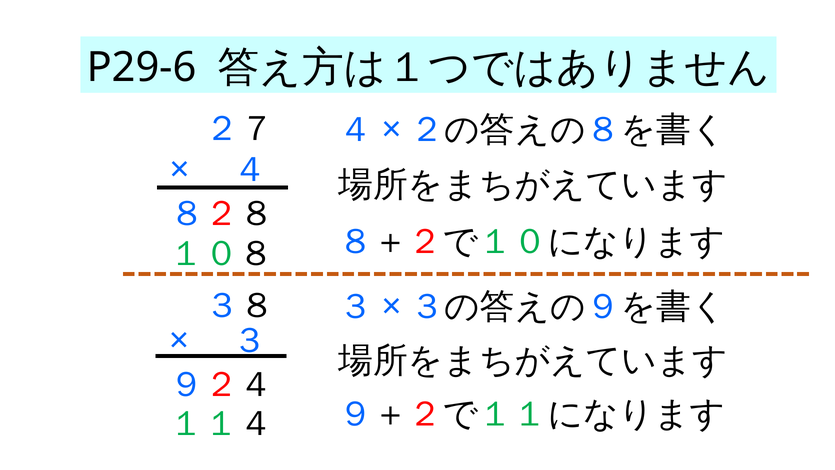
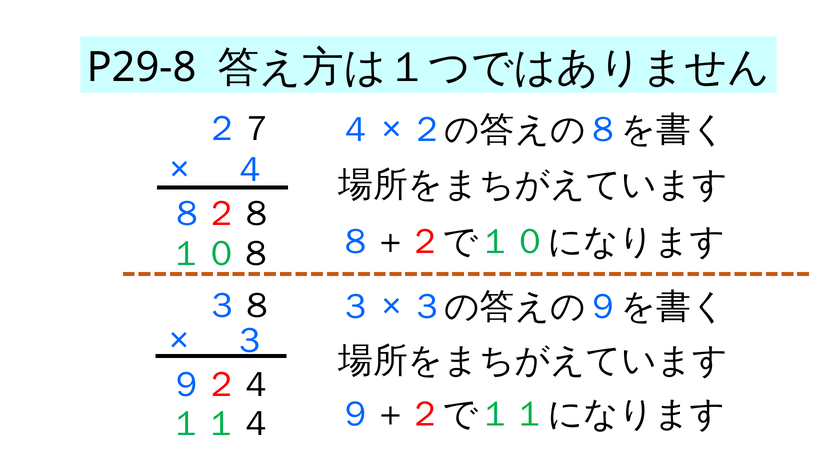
P29-6: P29-6 -> P29-8 (142, 68)
